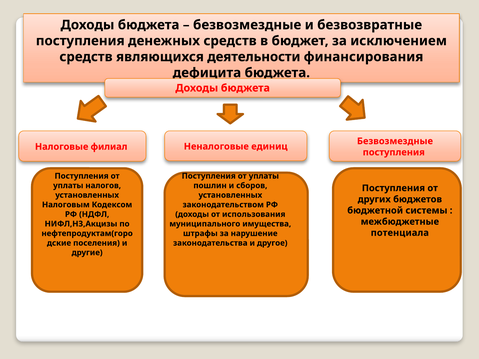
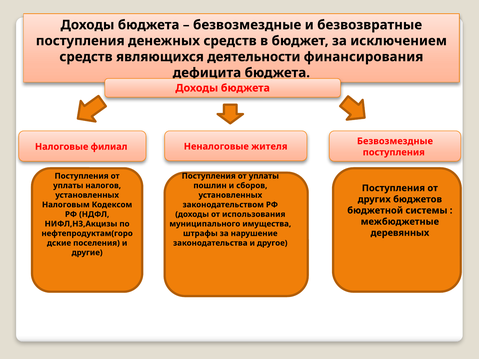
единиц: единиц -> жителя (269, 147)
потенциала: потенциала -> деревянных (400, 233)
